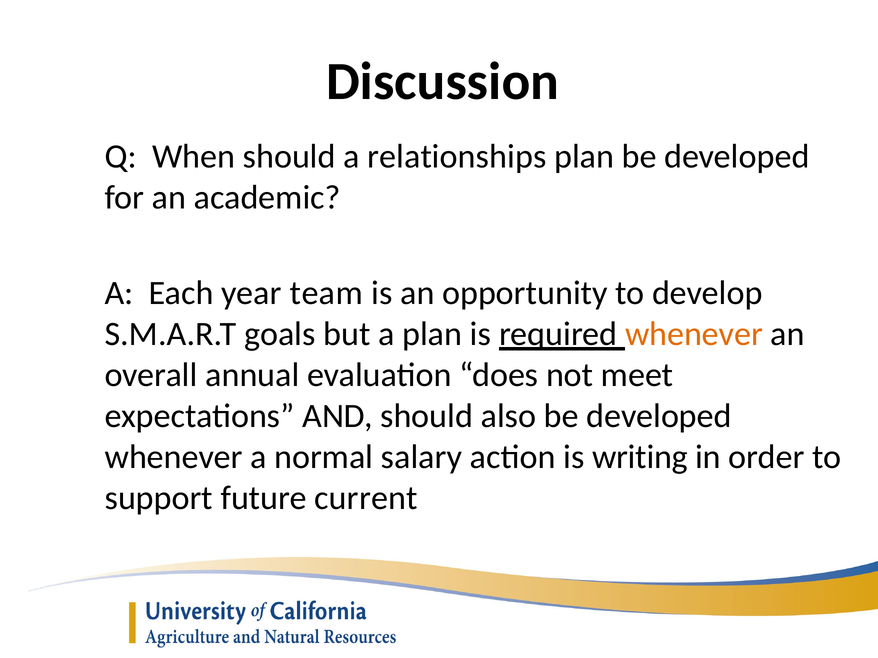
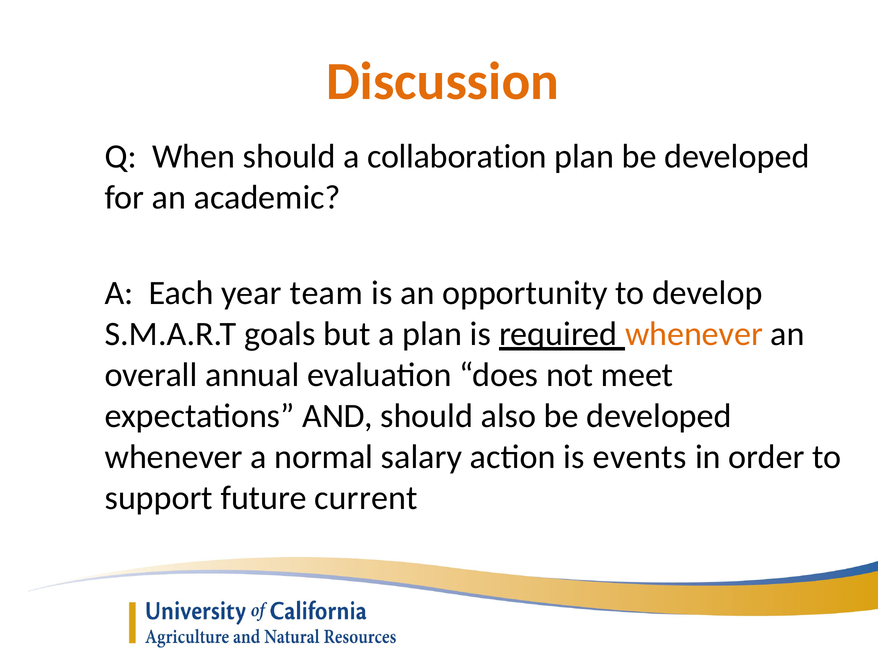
Discussion colour: black -> orange (443, 82)
relationships: relationships -> collaboration (457, 157)
writing: writing -> events (640, 457)
